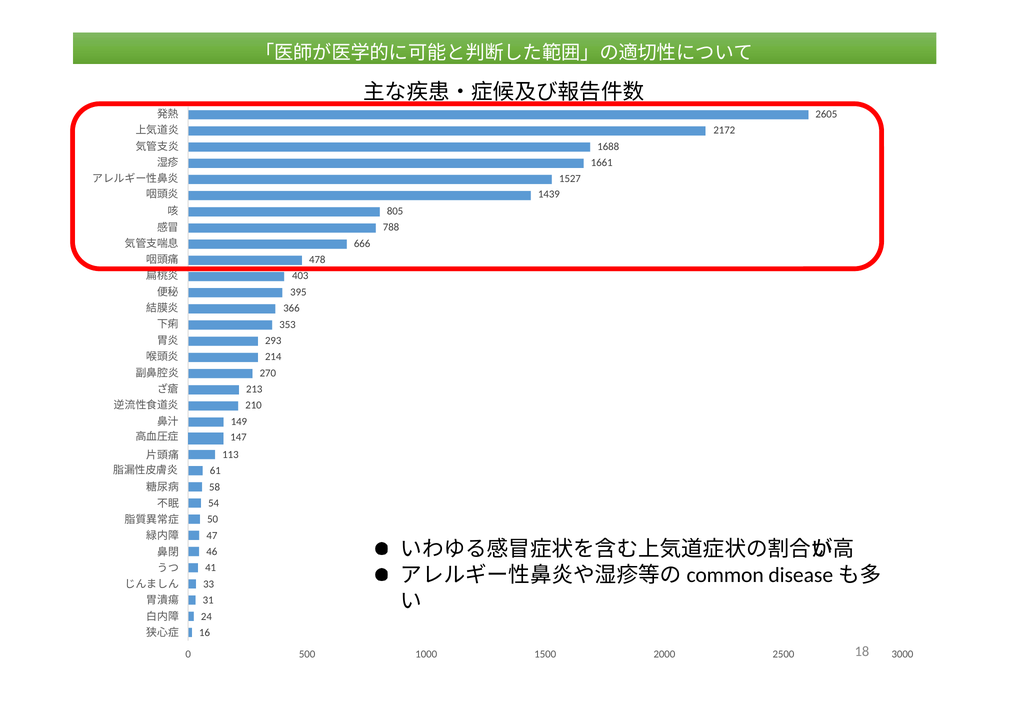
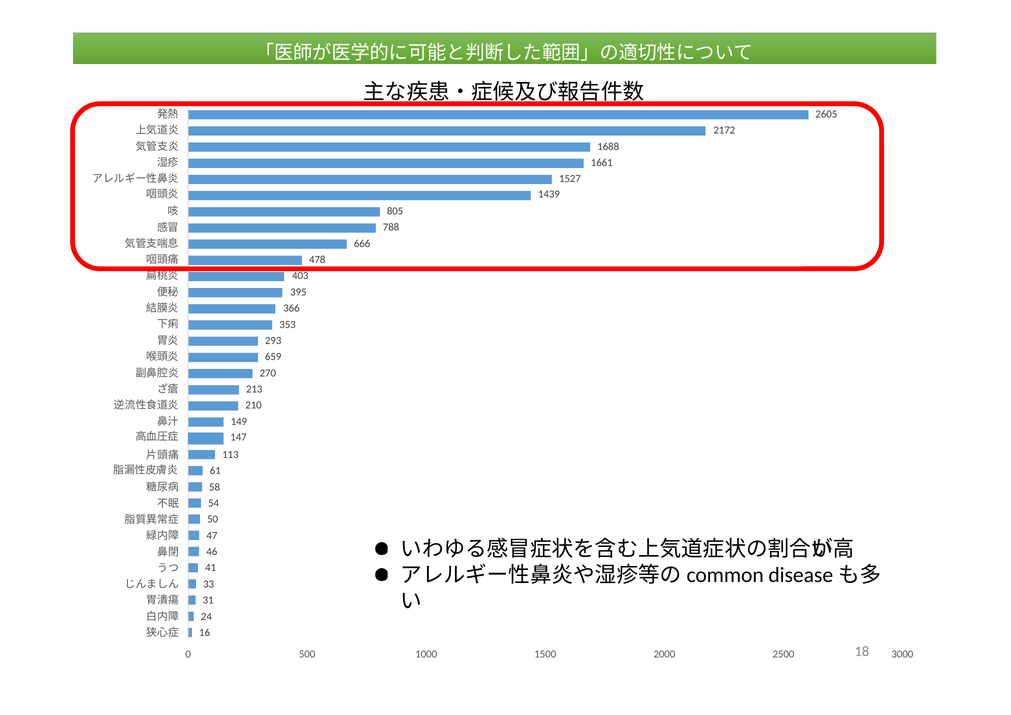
214: 214 -> 659 (273, 357)
